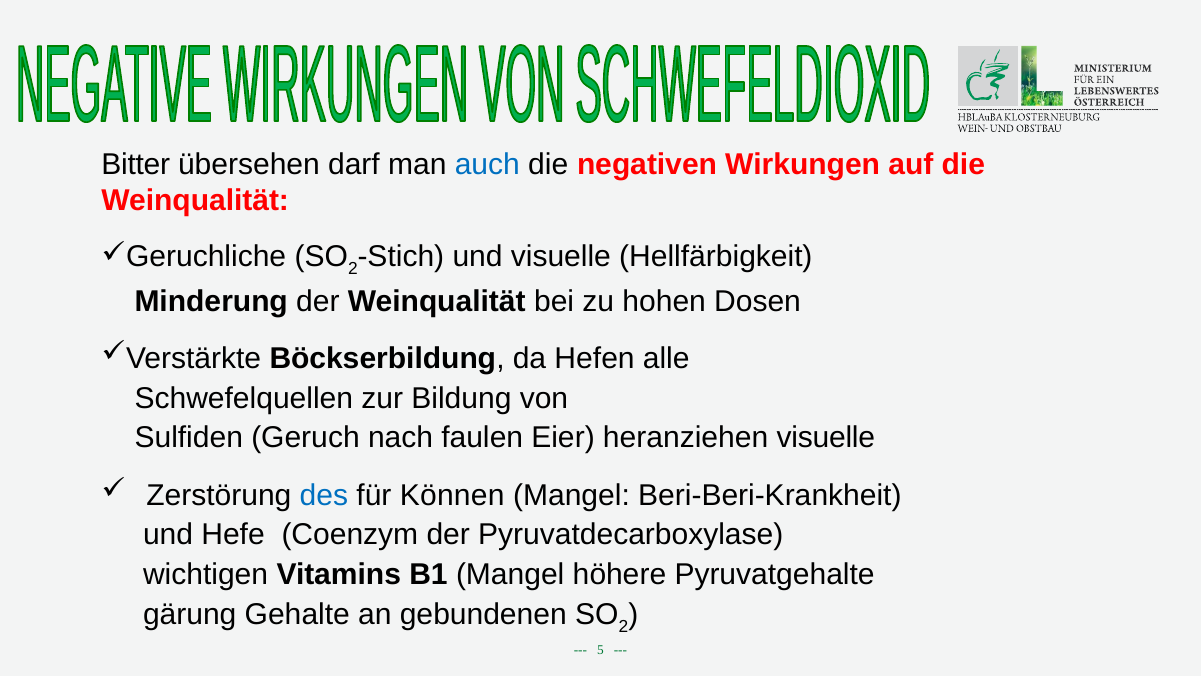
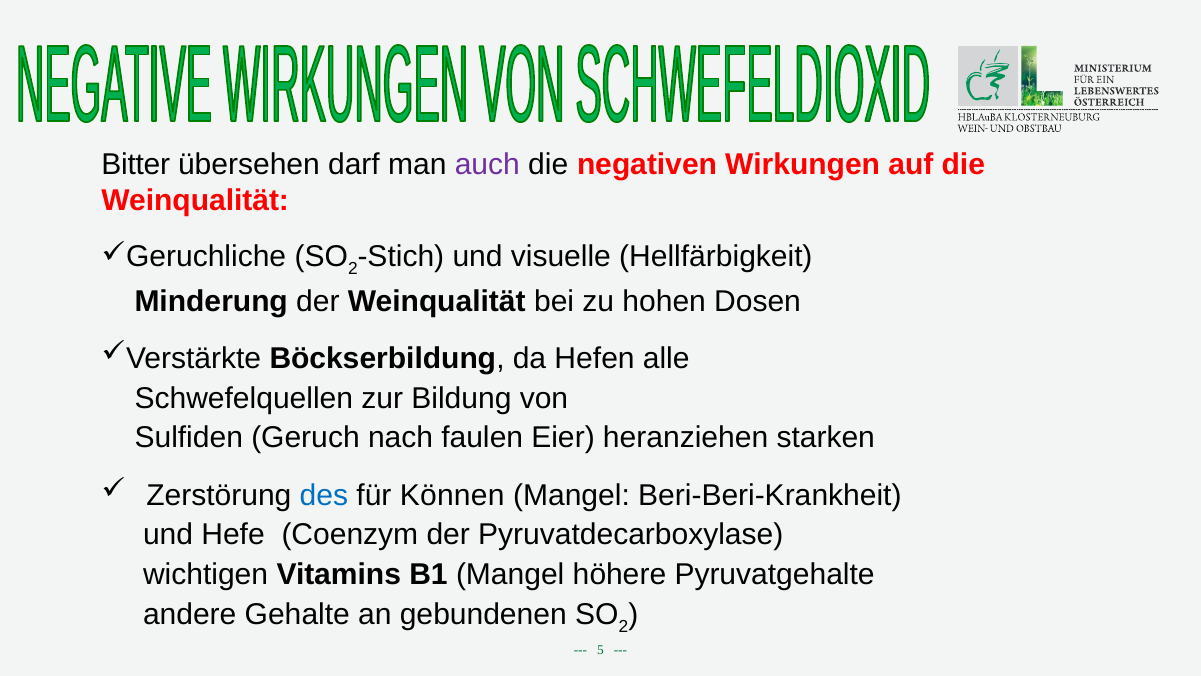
auch colour: blue -> purple (487, 165)
heranziehen visuelle: visuelle -> starken (826, 438)
gärung: gärung -> andere (190, 614)
